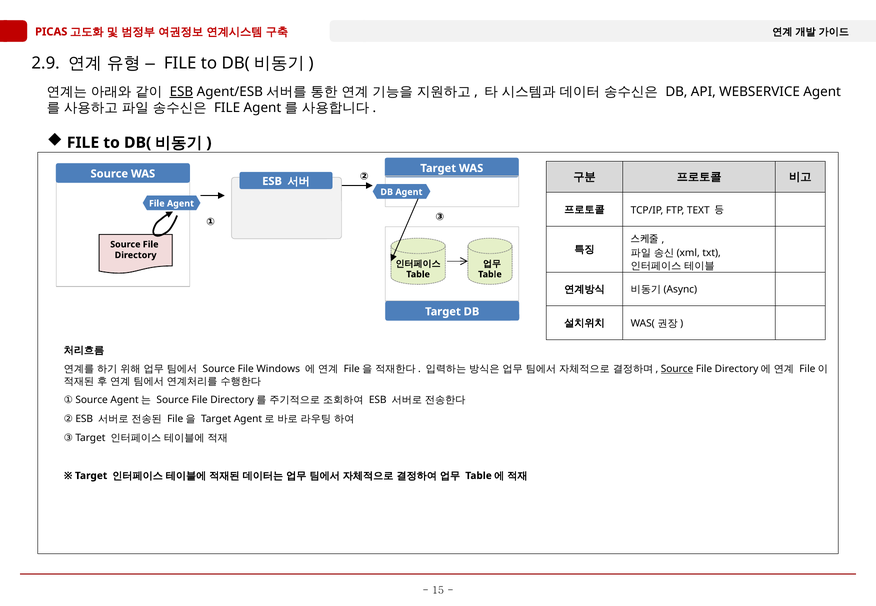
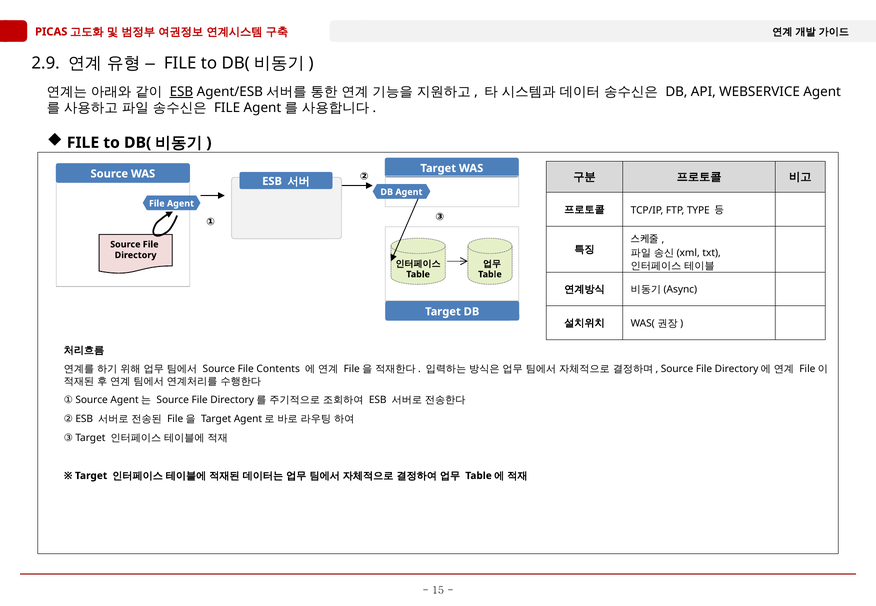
TEXT: TEXT -> TYPE (698, 211)
Windows: Windows -> Contents (278, 369)
Source underline: present -> none (677, 369)
